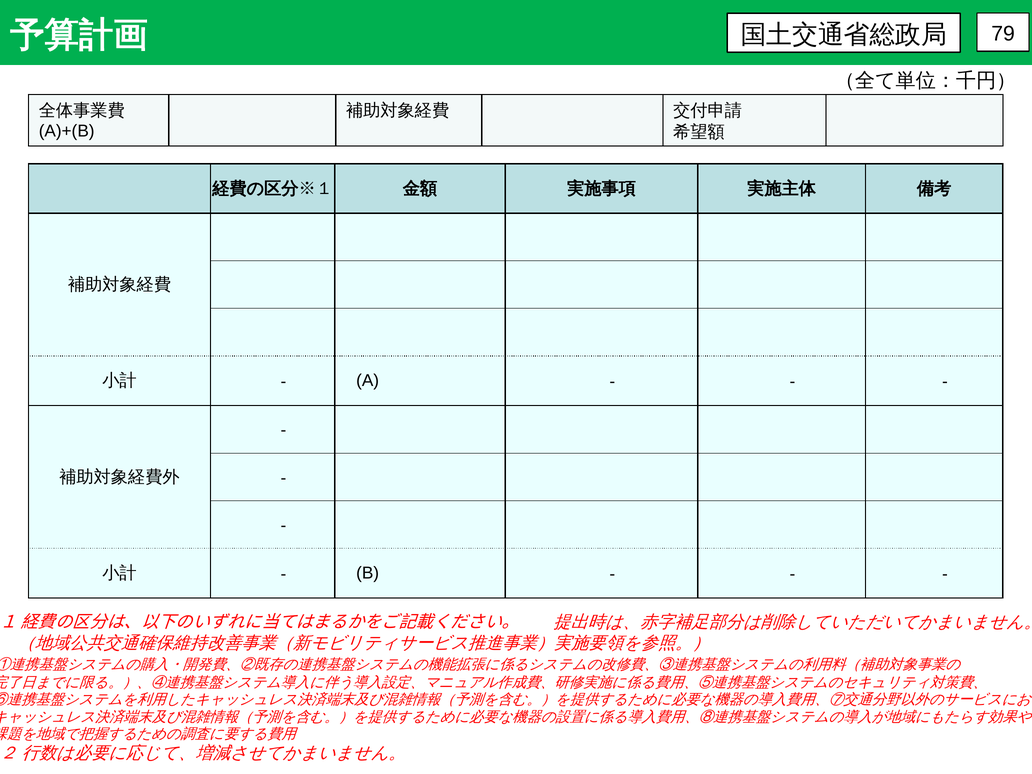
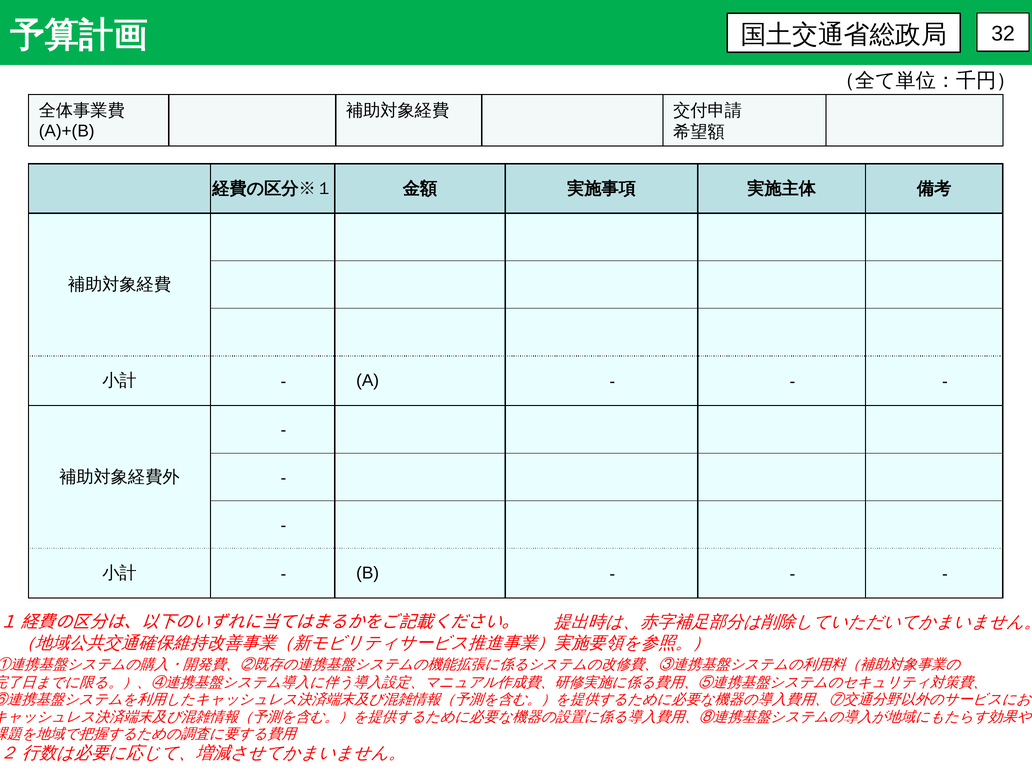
79: 79 -> 32 (1003, 34)
